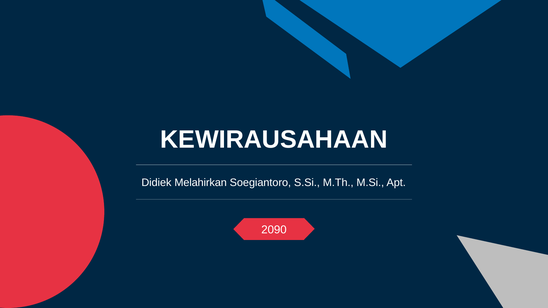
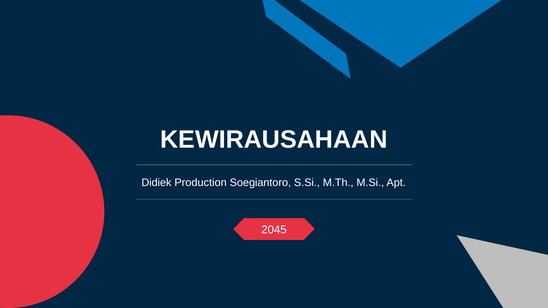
Melahirkan: Melahirkan -> Production (201, 183)
2090: 2090 -> 2045 (274, 230)
